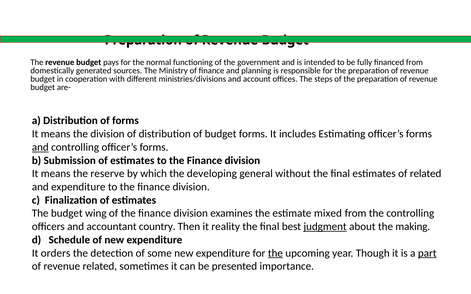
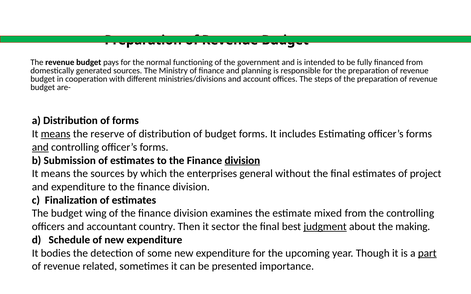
means underline: none -> present (56, 134)
the division: division -> reserve (107, 134)
division underline: none -> present (242, 161)
the reserve: reserve -> sources (107, 174)
developing: developing -> enterprises (212, 174)
of related: related -> project (426, 174)
reality: reality -> sector (226, 227)
orders: orders -> bodies (56, 253)
the underline: present -> none (275, 253)
